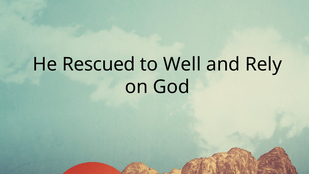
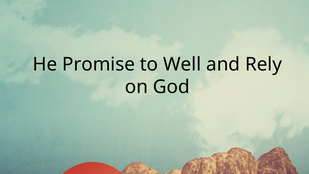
Rescued: Rescued -> Promise (99, 64)
